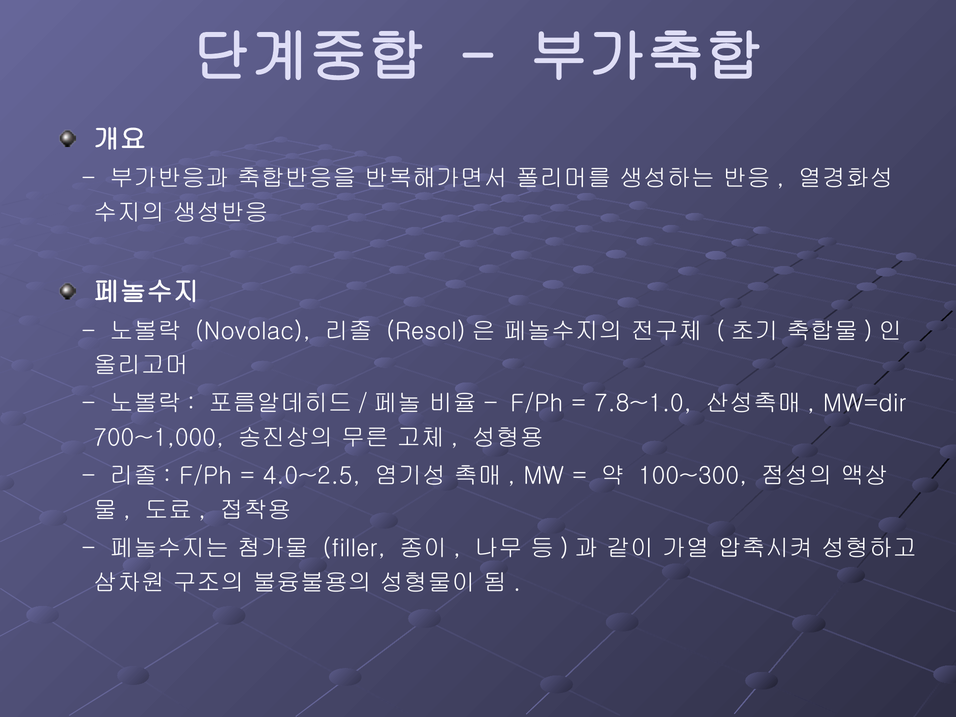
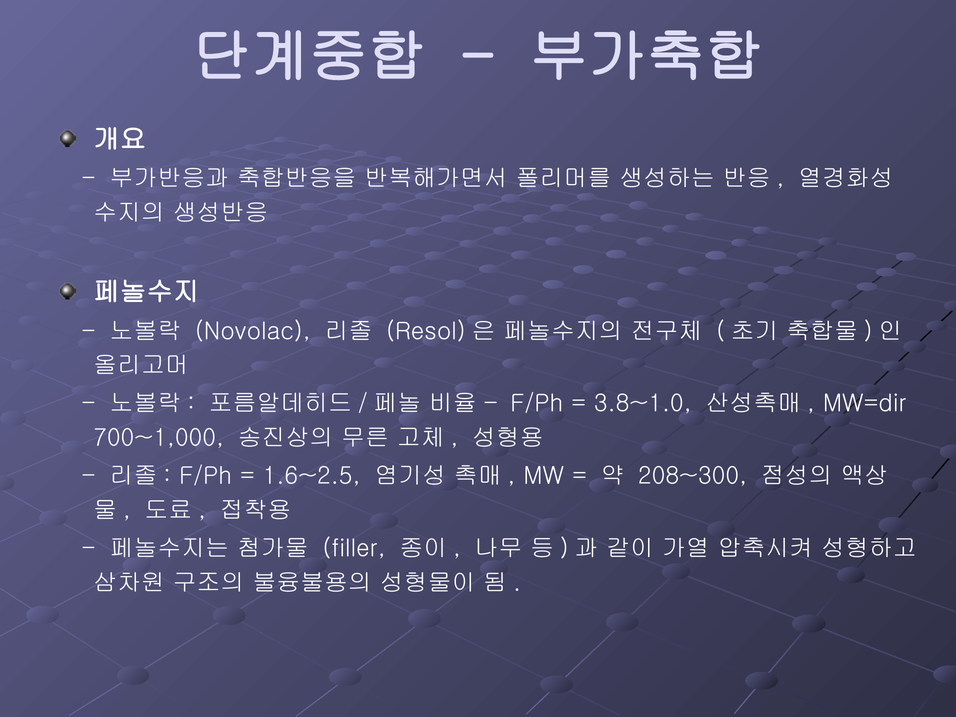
7.8~1.0: 7.8~1.0 -> 3.8~1.0 (643, 403)
4.0~2.5: 4.0~2.5 -> 1.6~2.5 (312, 476)
100~300: 100~300 -> 208~300 (693, 476)
